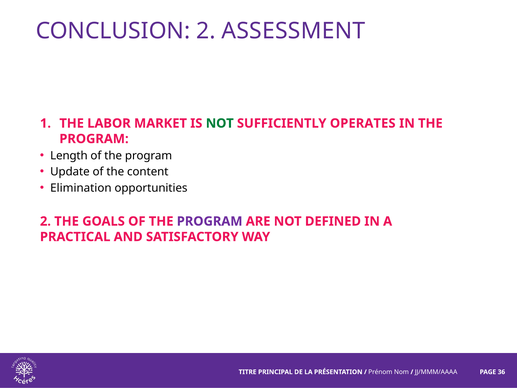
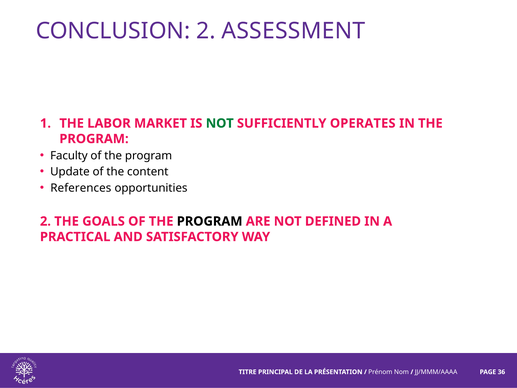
Length: Length -> Faculty (69, 156)
Elimination: Elimination -> References (81, 188)
PROGRAM colour: purple -> black (210, 221)
